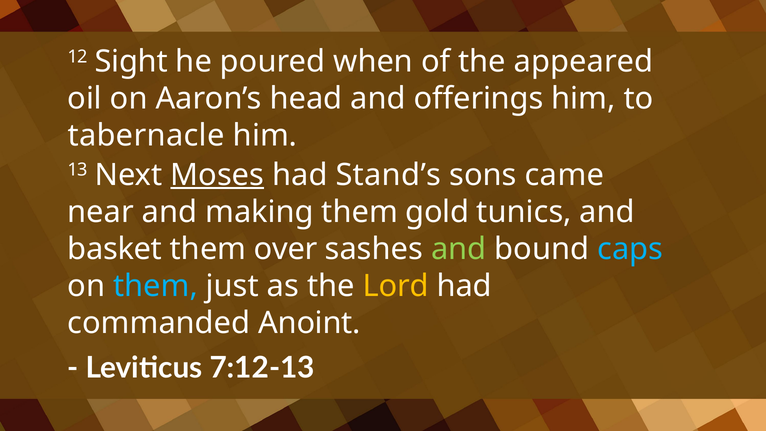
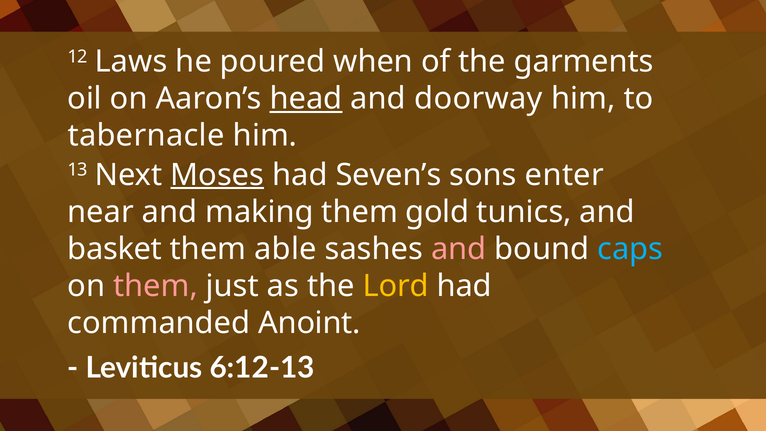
Sight: Sight -> Laws (131, 62)
appeared: appeared -> garments (584, 62)
head underline: none -> present (306, 99)
offerings: offerings -> doorway (478, 99)
Stand’s: Stand’s -> Seven’s (389, 175)
came: came -> enter (564, 175)
over: over -> able (286, 249)
and colour: light green -> pink (459, 249)
them colour: light blue -> pink (155, 286)
7:12-13: 7:12-13 -> 6:12-13 (262, 368)
